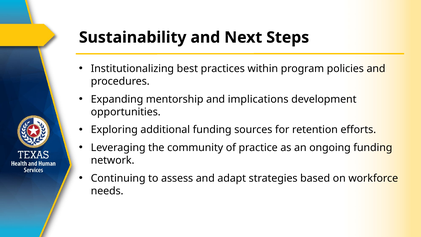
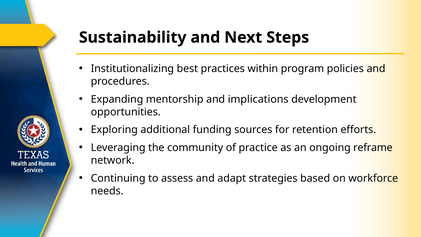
ongoing funding: funding -> reframe (373, 148)
